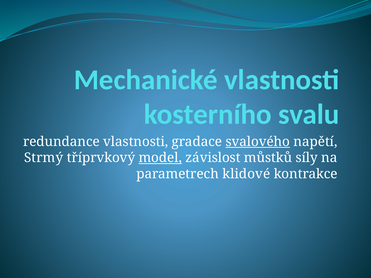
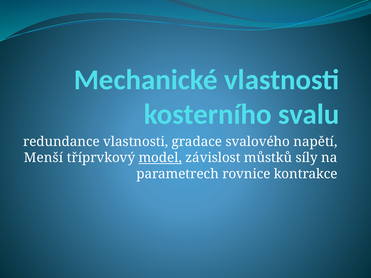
svalového underline: present -> none (258, 142)
Strmý: Strmý -> Menší (44, 158)
klidové: klidové -> rovnice (246, 174)
